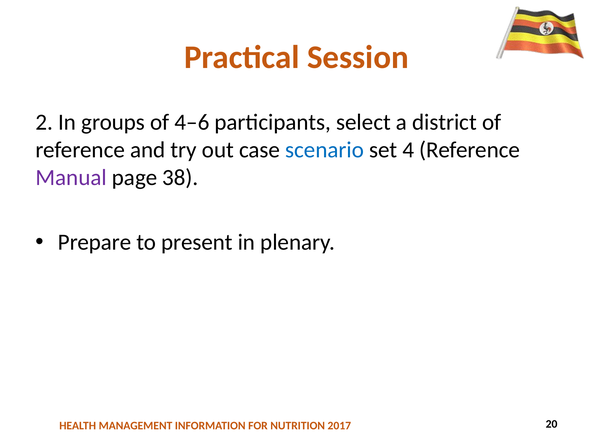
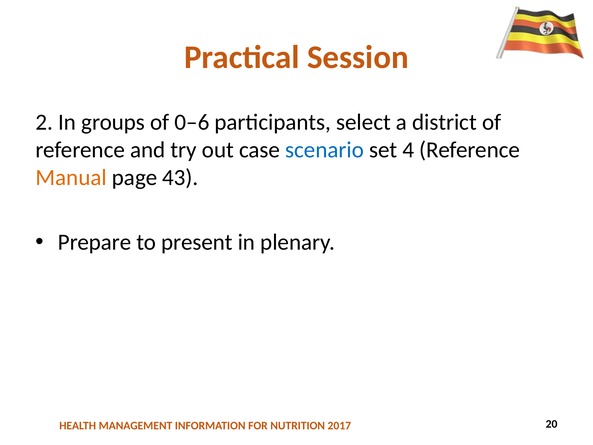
4–6: 4–6 -> 0–6 (192, 122)
Manual colour: purple -> orange (71, 178)
38: 38 -> 43 (180, 178)
